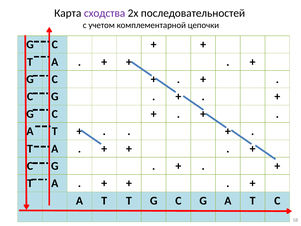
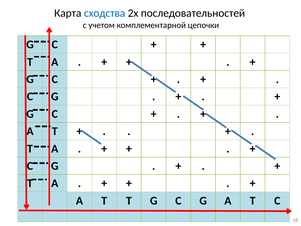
сходства colour: purple -> blue (105, 13)
